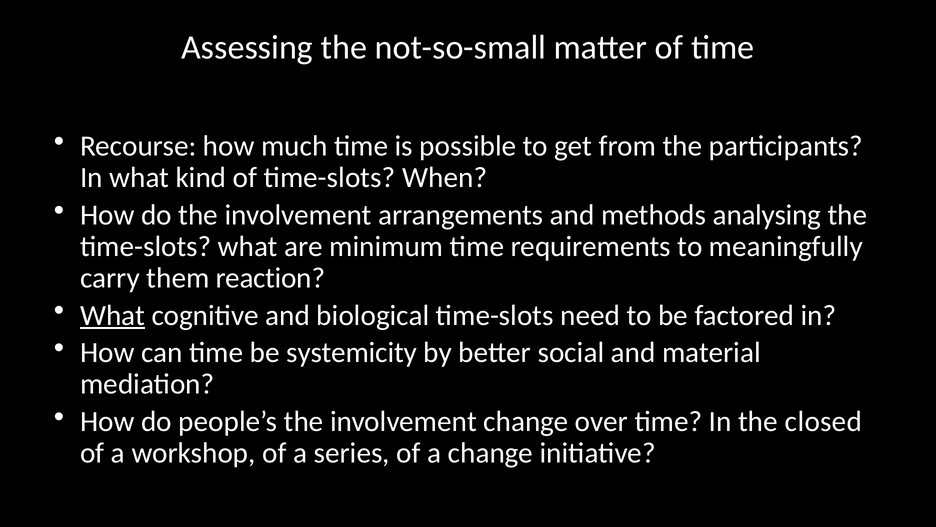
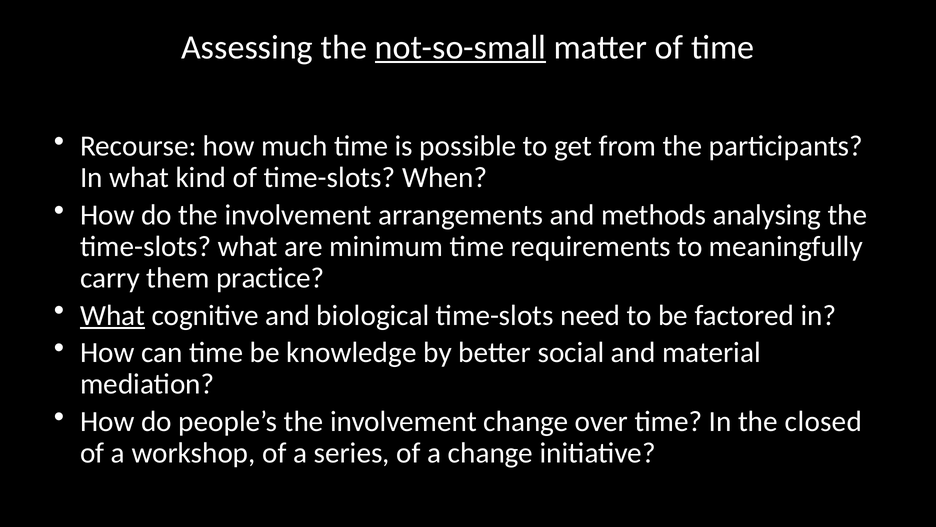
not-so-small underline: none -> present (460, 47)
reaction: reaction -> practice (270, 278)
systemicity: systemicity -> knowledge (352, 352)
